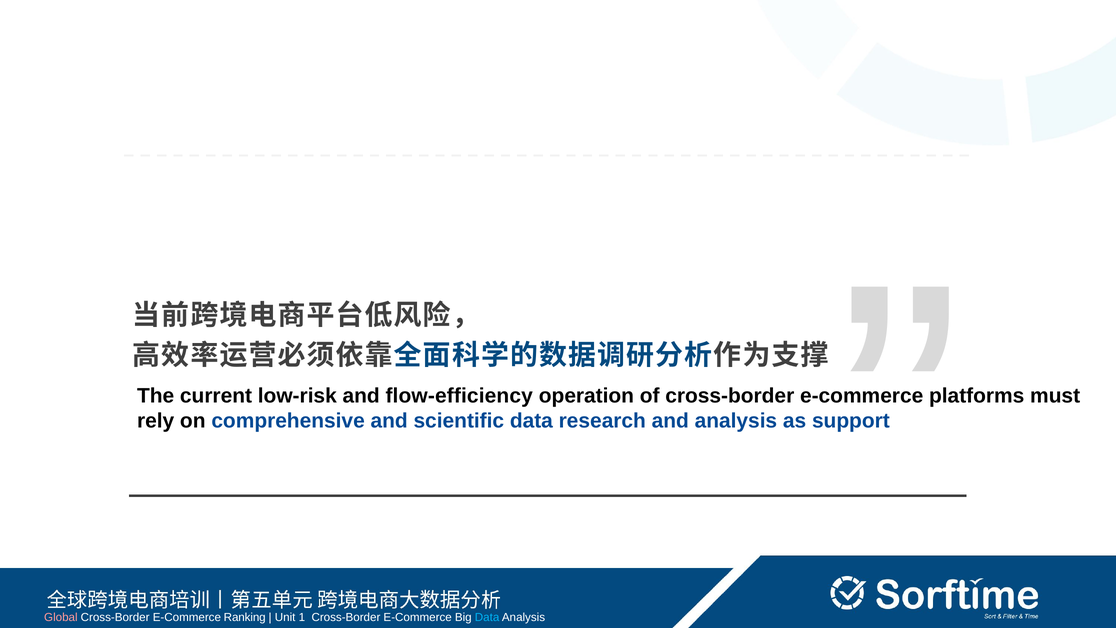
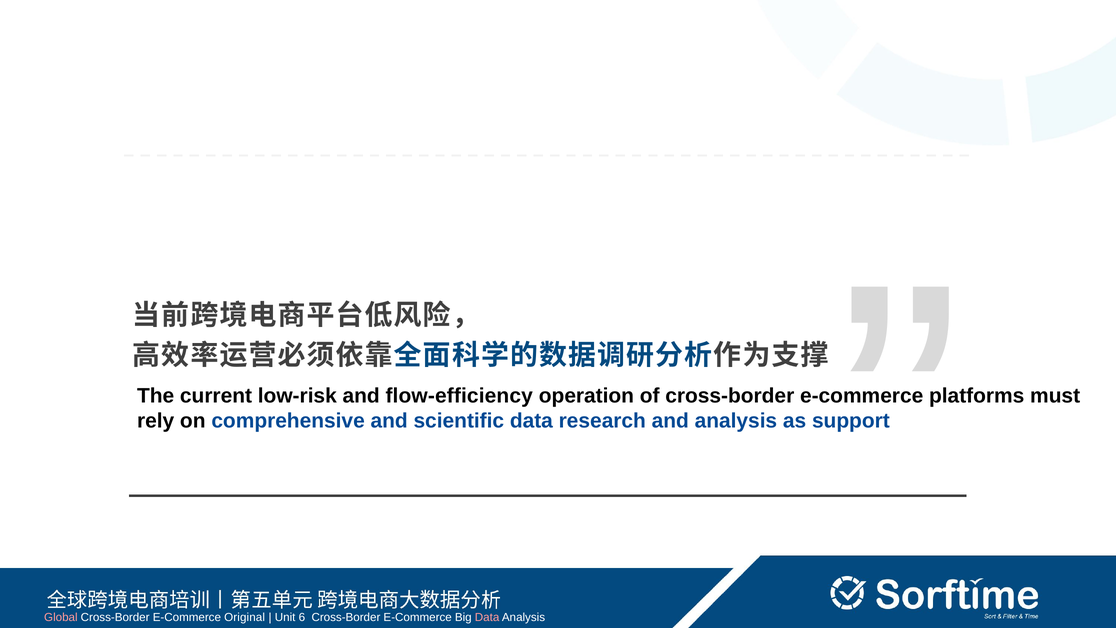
Ranking: Ranking -> Original (245, 617)
1: 1 -> 6 (302, 617)
Data colour: light blue -> pink (487, 617)
